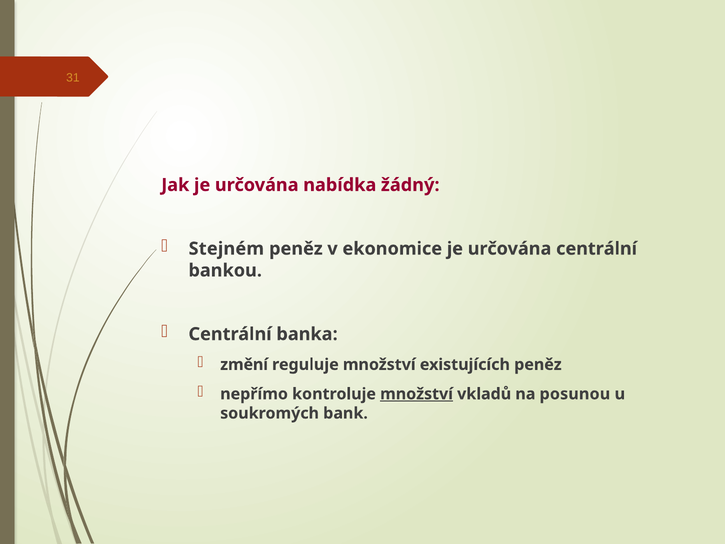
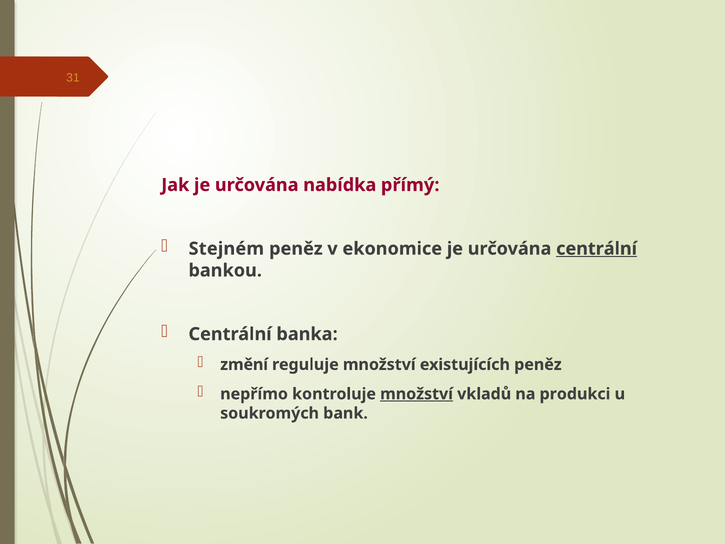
žádný: žádný -> přímý (410, 185)
centrální underline: none -> present (597, 249)
posunou: posunou -> produkci (575, 394)
